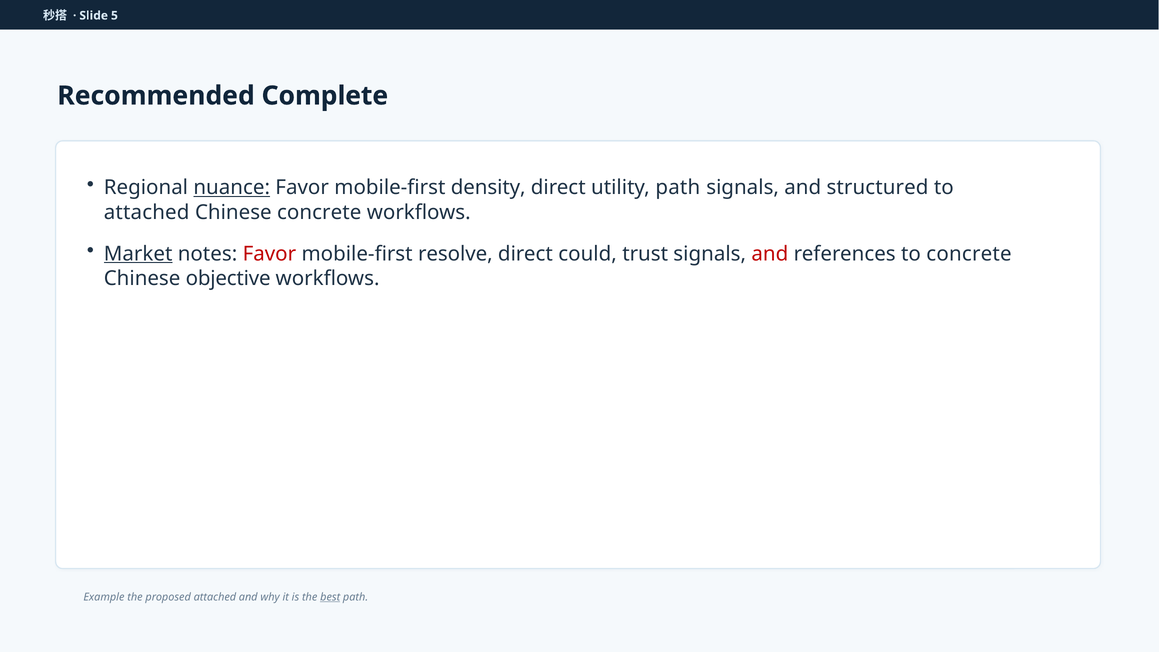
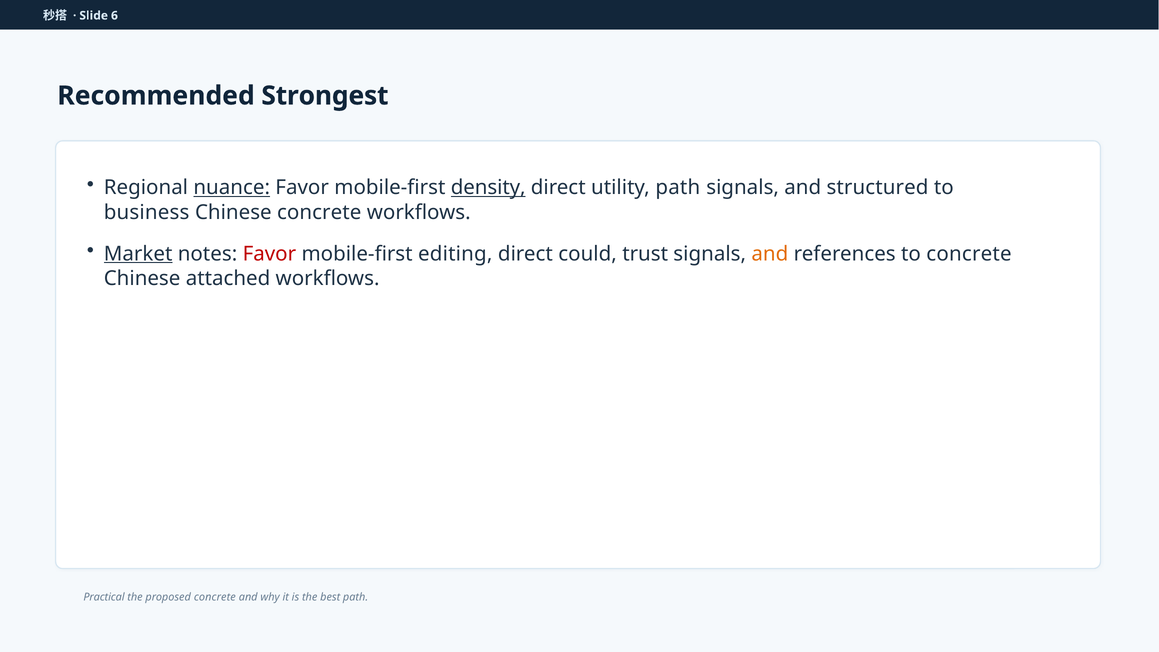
5: 5 -> 6 (114, 16)
Complete: Complete -> Strongest (325, 96)
density underline: none -> present (488, 188)
attached: attached -> business (147, 212)
resolve: resolve -> editing (455, 254)
and colour: red -> orange (770, 254)
objective: objective -> attached (228, 278)
Example: Example -> Practical (104, 597)
proposed attached: attached -> concrete (215, 597)
best underline: present -> none (330, 597)
